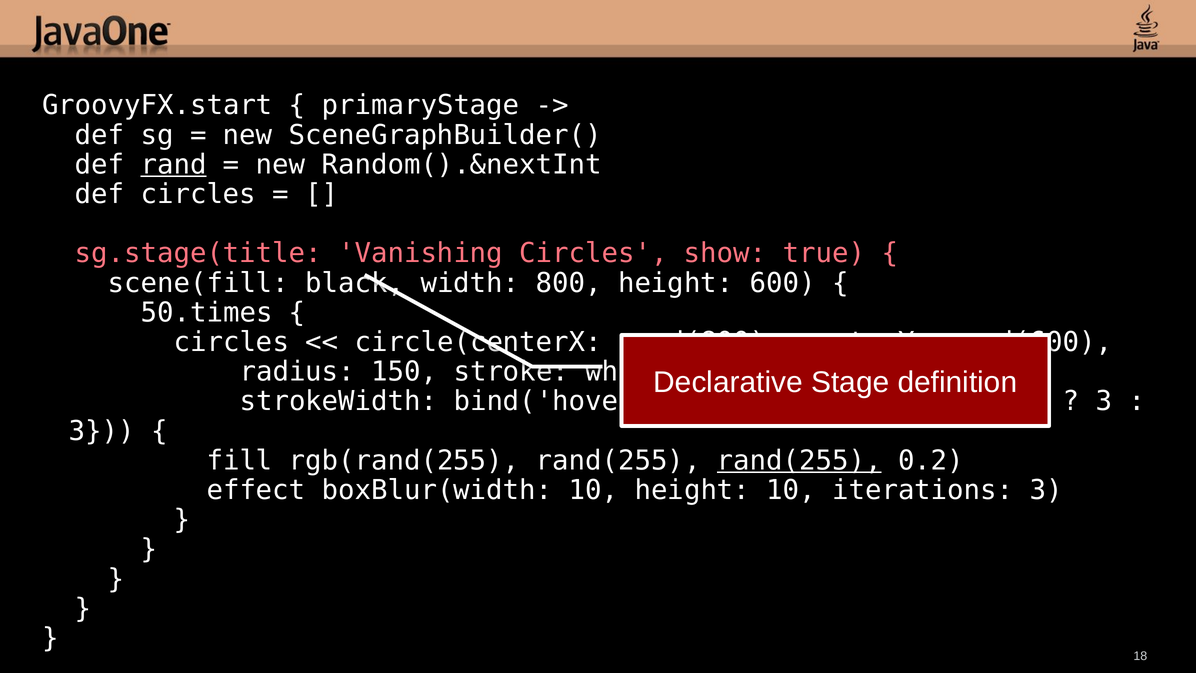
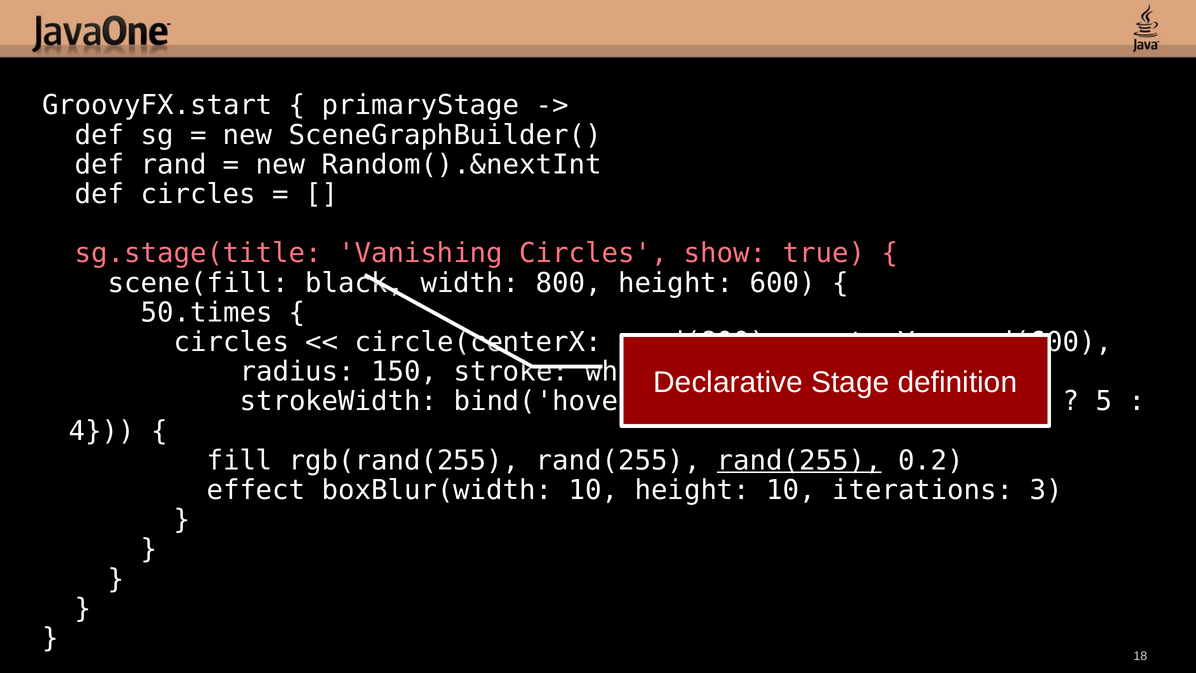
rand underline: present -> none (174, 165)
3: 3 -> 5 (1104, 401)
3: 3 -> 4 (102, 431)
